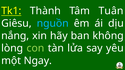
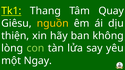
Thành: Thành -> Thang (45, 11)
Tuân: Tuân -> Quay (111, 11)
nguồn colour: light blue -> yellow (53, 23)
nắng: nắng -> thiện (15, 36)
